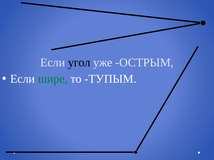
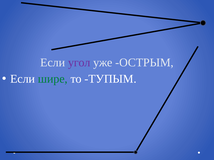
угол colour: black -> purple (79, 63)
